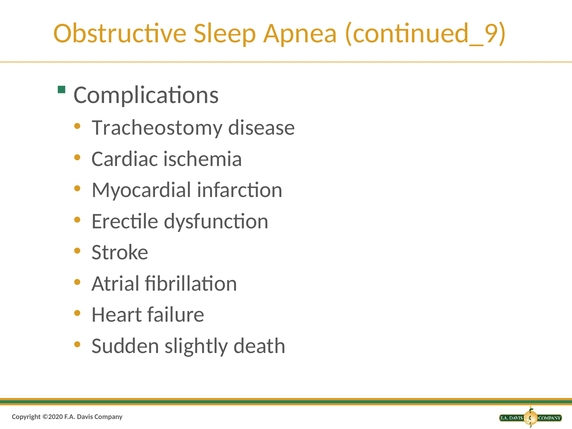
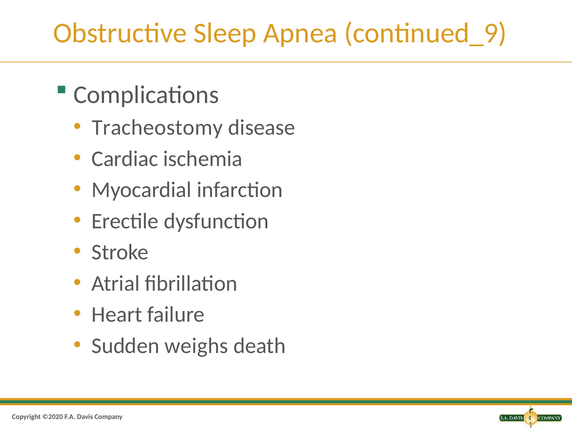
slightly: slightly -> weighs (196, 346)
